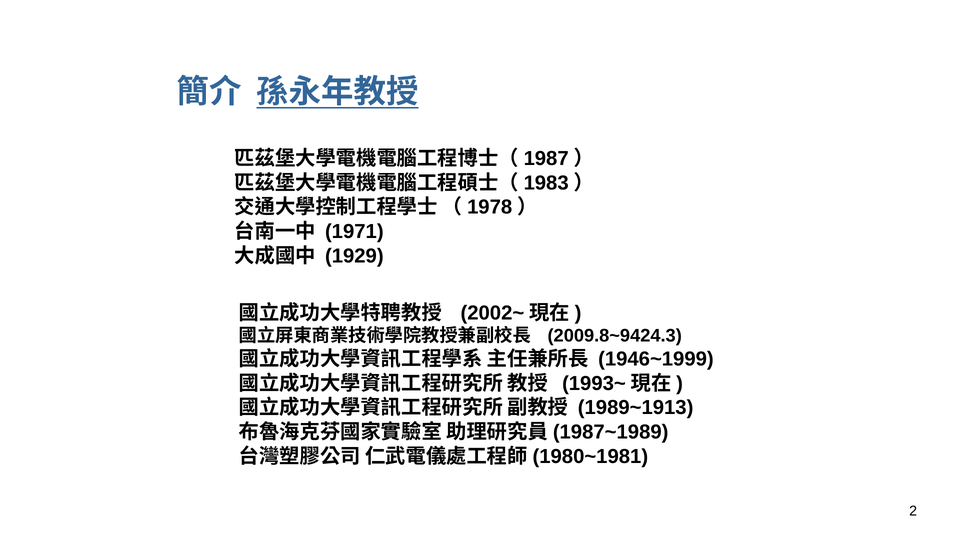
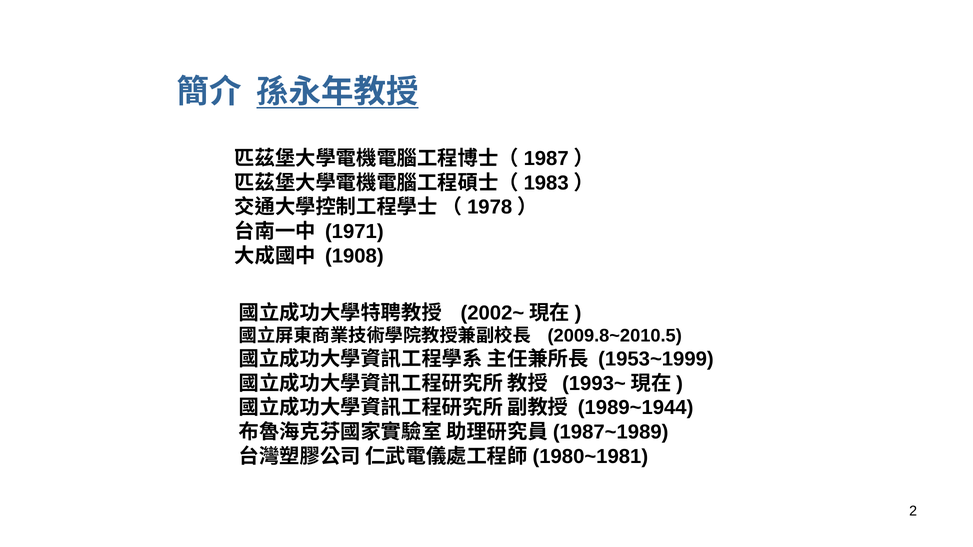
1929: 1929 -> 1908 (354, 256)
2009.8~9424.3: 2009.8~9424.3 -> 2009.8~2010.5 (615, 336)
1946~1999: 1946~1999 -> 1953~1999 (656, 359)
1989~1913: 1989~1913 -> 1989~1944 (636, 408)
